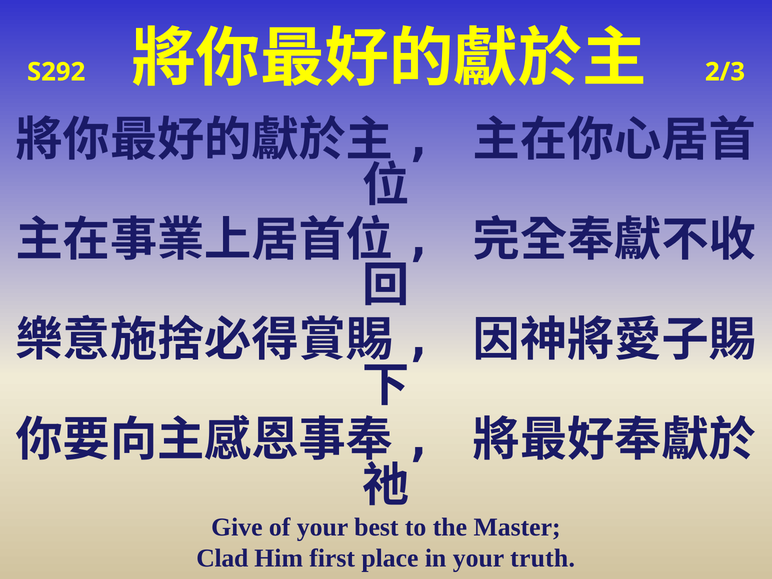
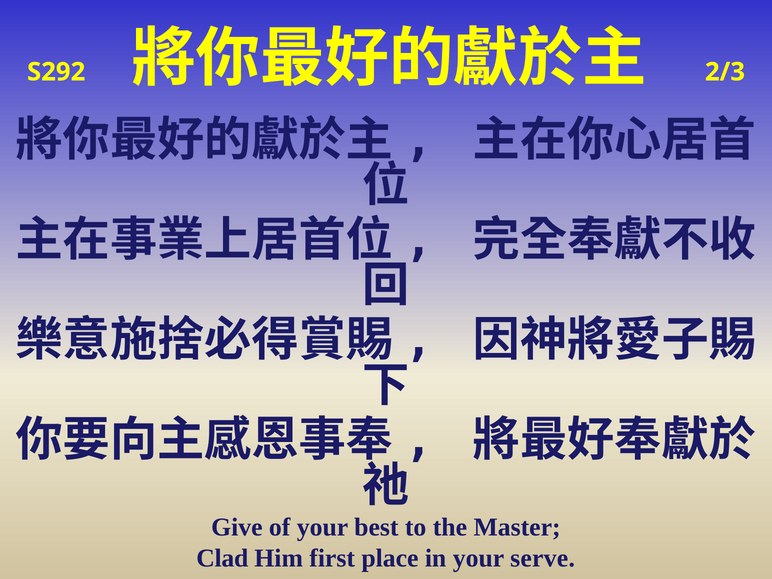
your truth: truth -> serve (543, 558)
